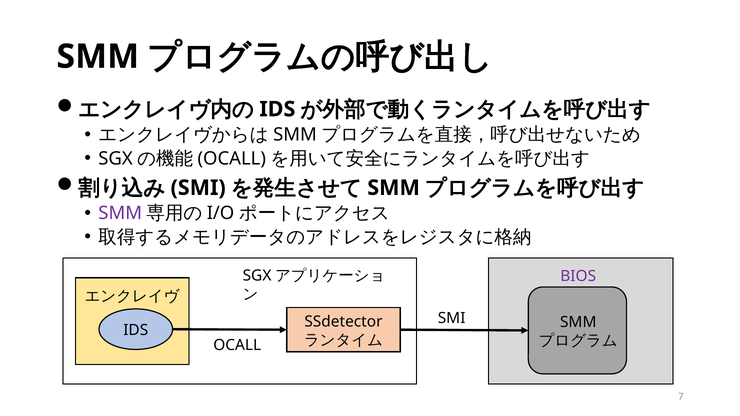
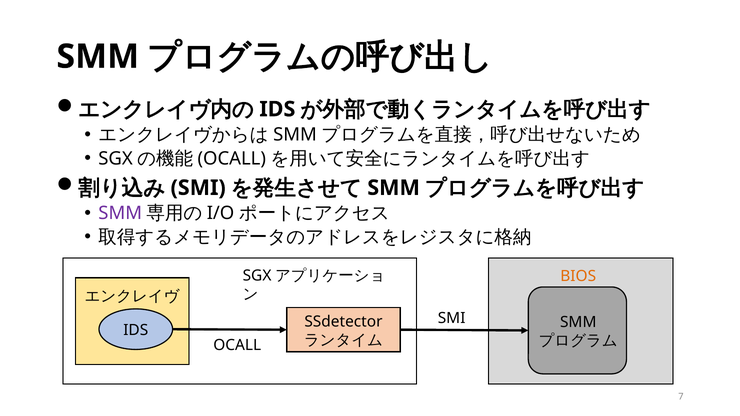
BIOS colour: purple -> orange (578, 276)
